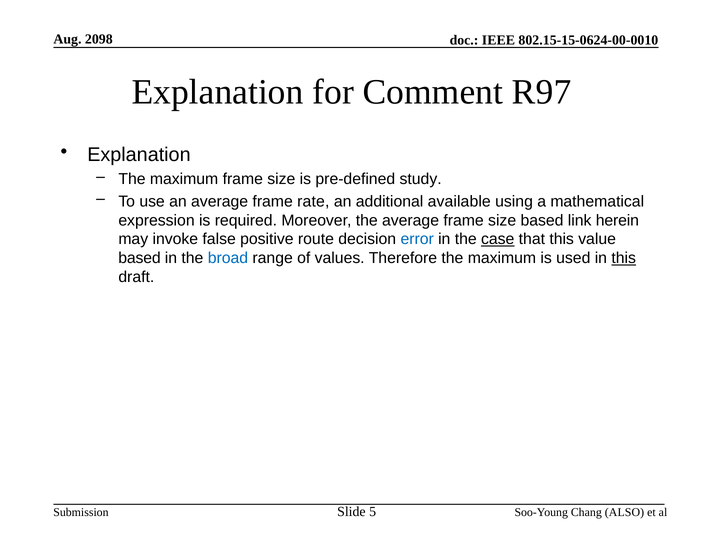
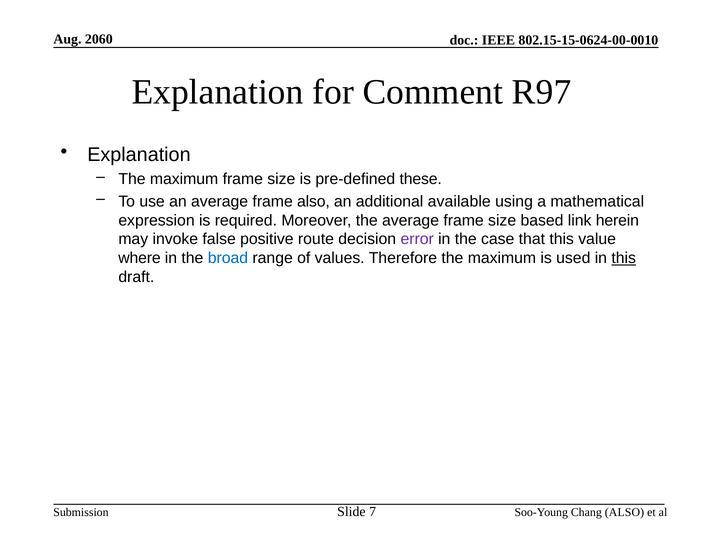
2098: 2098 -> 2060 (99, 39)
study: study -> these (421, 179)
frame rate: rate -> also (313, 201)
error colour: blue -> purple (417, 239)
case underline: present -> none (498, 239)
based: based -> where (140, 258)
5: 5 -> 7 (373, 512)
